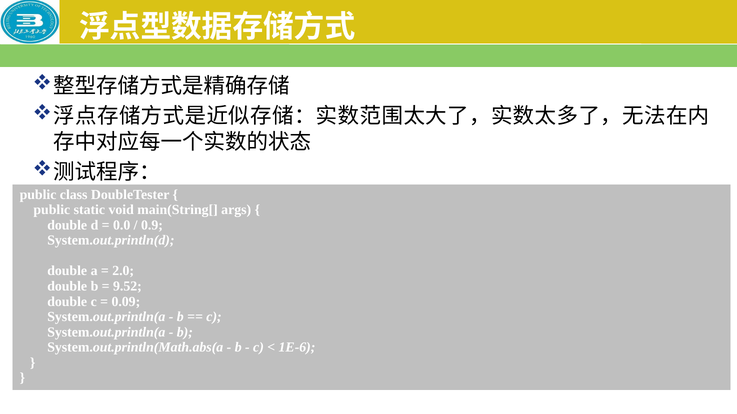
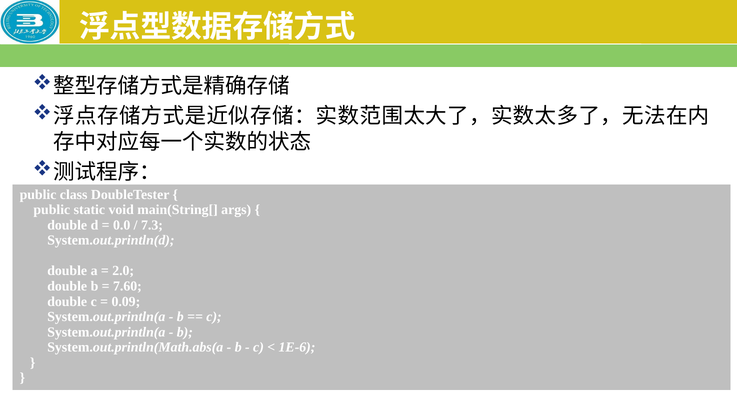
0.9: 0.9 -> 7.3 (152, 225)
9.52: 9.52 -> 7.60 (127, 287)
